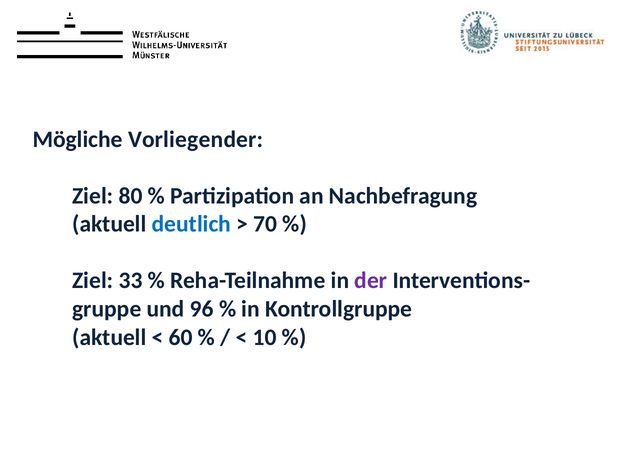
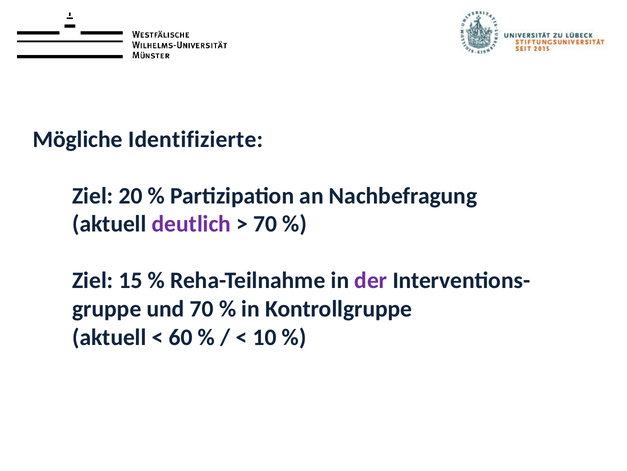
Vorliegender: Vorliegender -> Identifizierte (196, 139)
80: 80 -> 20 (131, 196)
deutlich colour: blue -> purple (191, 224)
33: 33 -> 15 (131, 280)
und 96: 96 -> 70 (202, 309)
